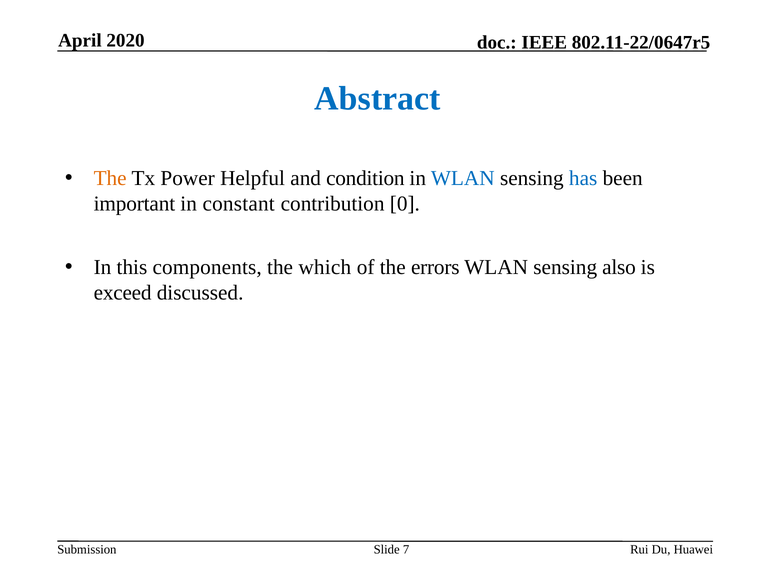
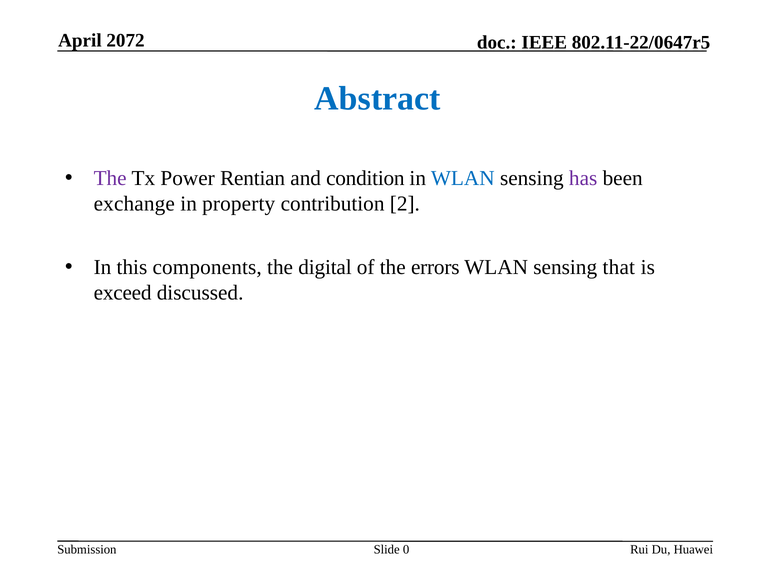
2020: 2020 -> 2072 (126, 40)
The colour: orange -> purple (110, 178)
Helpful: Helpful -> Rentian (253, 178)
has colour: blue -> purple (583, 178)
important: important -> exchange (134, 204)
constant: constant -> property (239, 204)
0: 0 -> 2 (405, 204)
which: which -> digital (325, 267)
also: also -> that (619, 267)
7: 7 -> 0 (406, 550)
